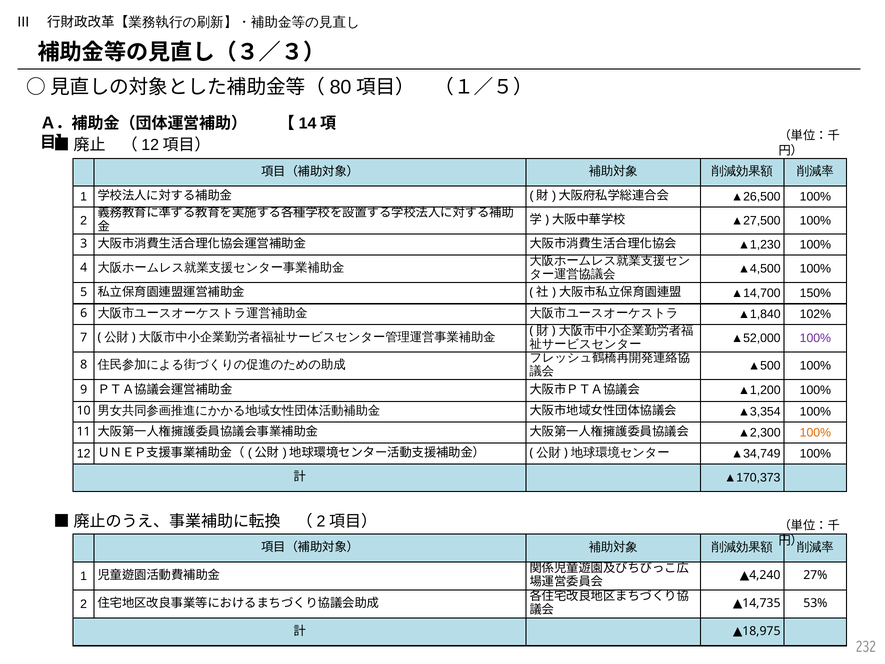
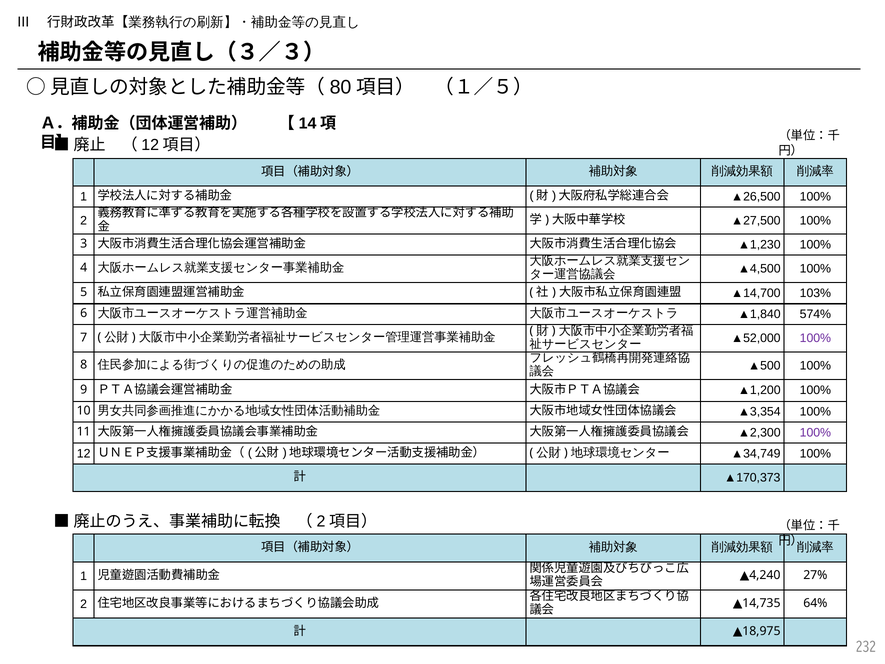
150%: 150% -> 103% (815, 293)
102%: 102% -> 574% (815, 314)
100% colour: orange -> purple (815, 433)
53%: 53% -> 64% (815, 603)
